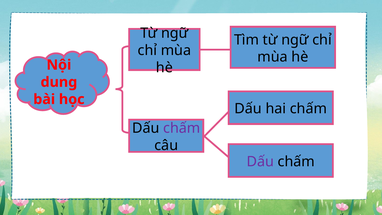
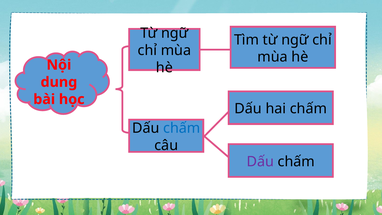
chấm colour: purple -> blue (182, 128)
